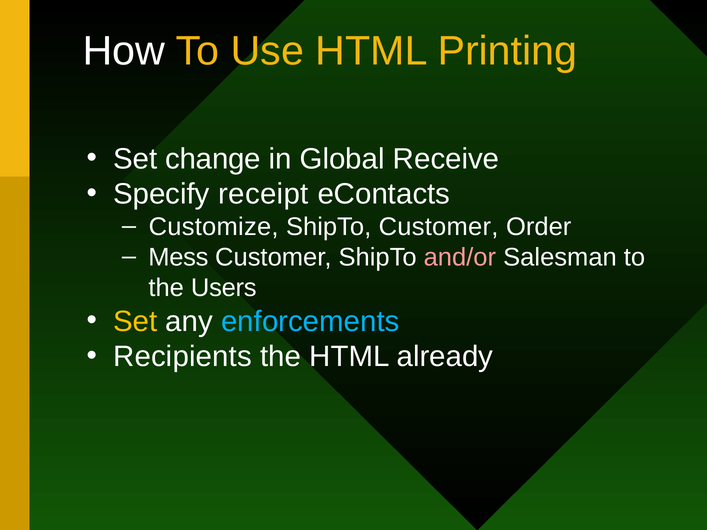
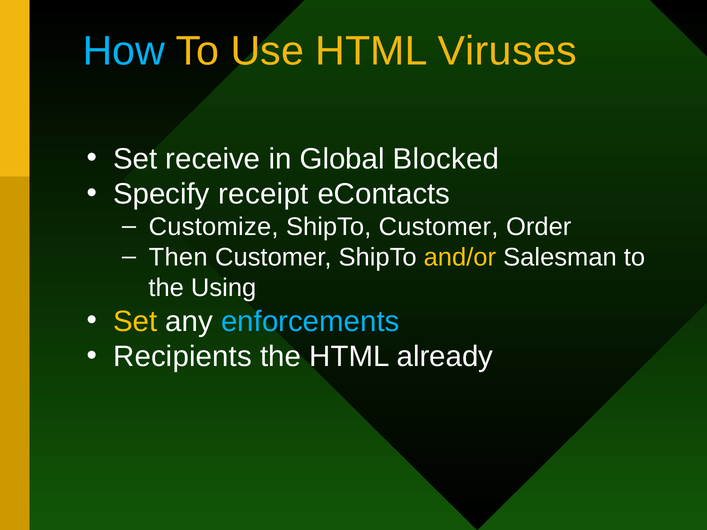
How colour: white -> light blue (124, 51)
Printing: Printing -> Viruses (507, 51)
change: change -> receive (213, 159)
Receive: Receive -> Blocked (446, 159)
Mess: Mess -> Then (178, 258)
and/or colour: pink -> yellow (460, 258)
Users: Users -> Using (224, 288)
